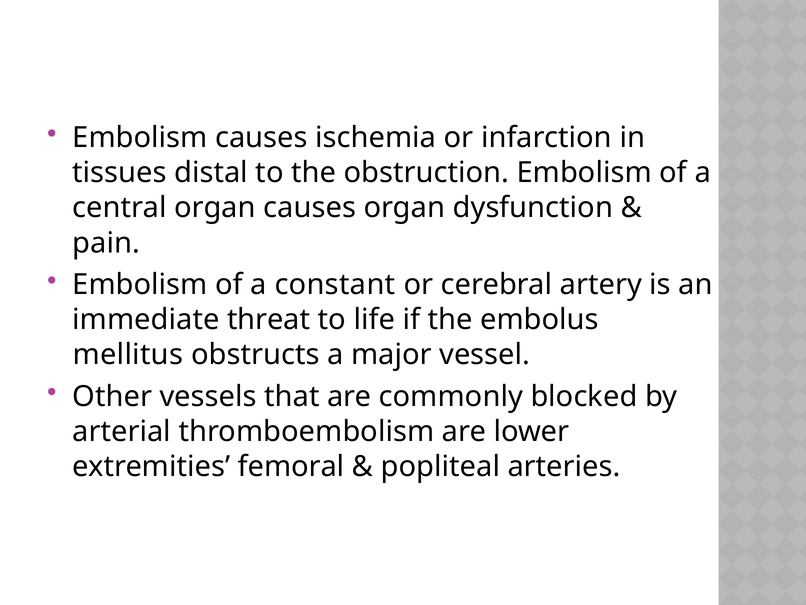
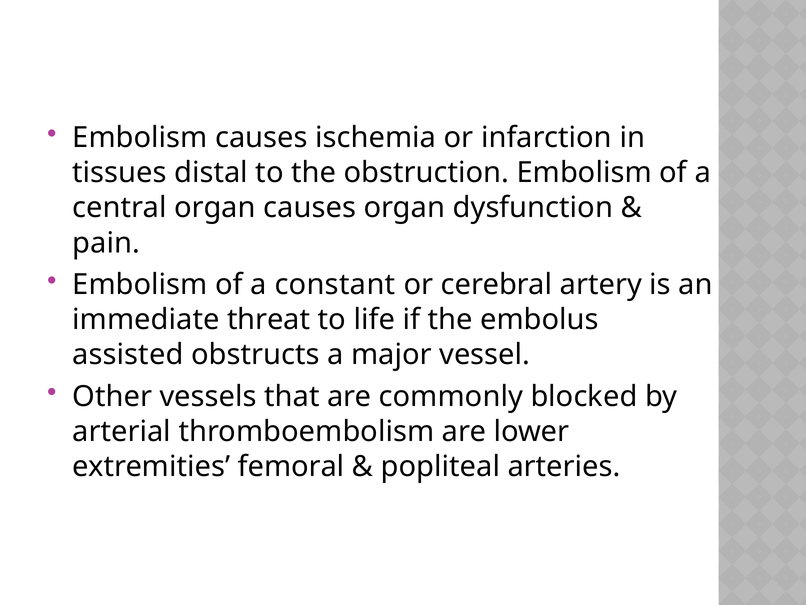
mellitus: mellitus -> assisted (128, 354)
